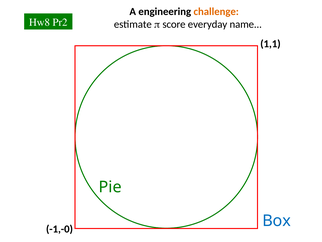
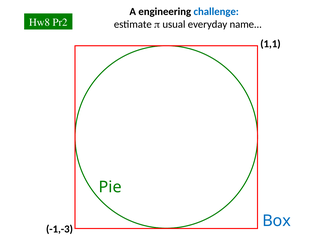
challenge colour: orange -> blue (216, 11)
score: score -> usual (174, 24)
-1,-0: -1,-0 -> -1,-3 (59, 229)
